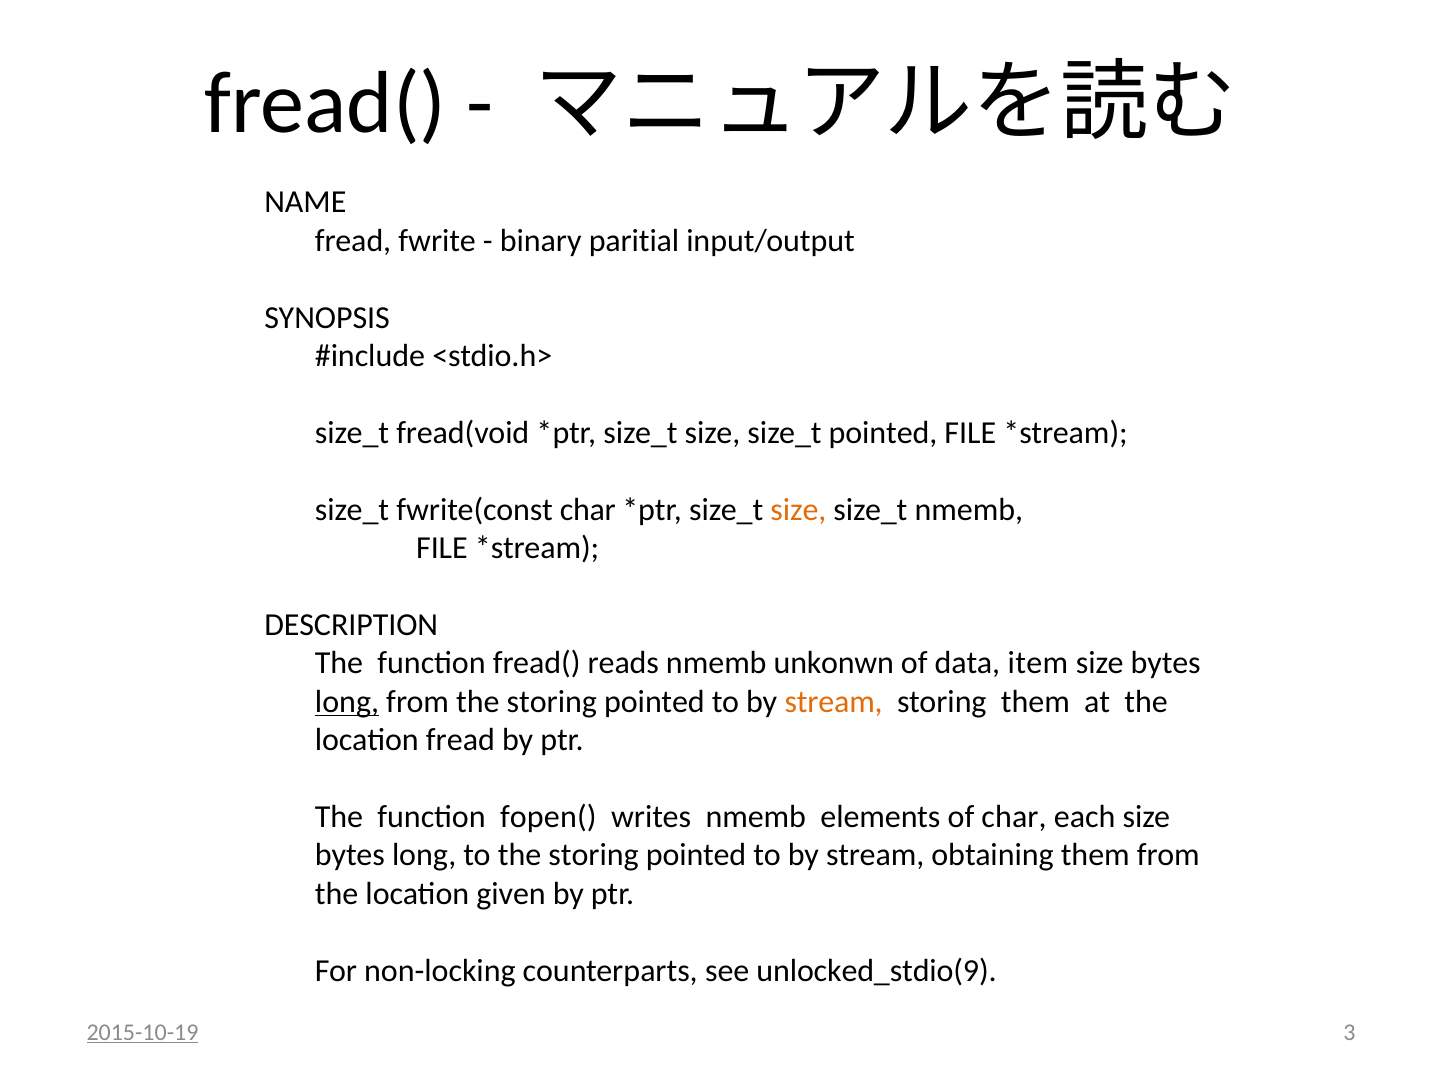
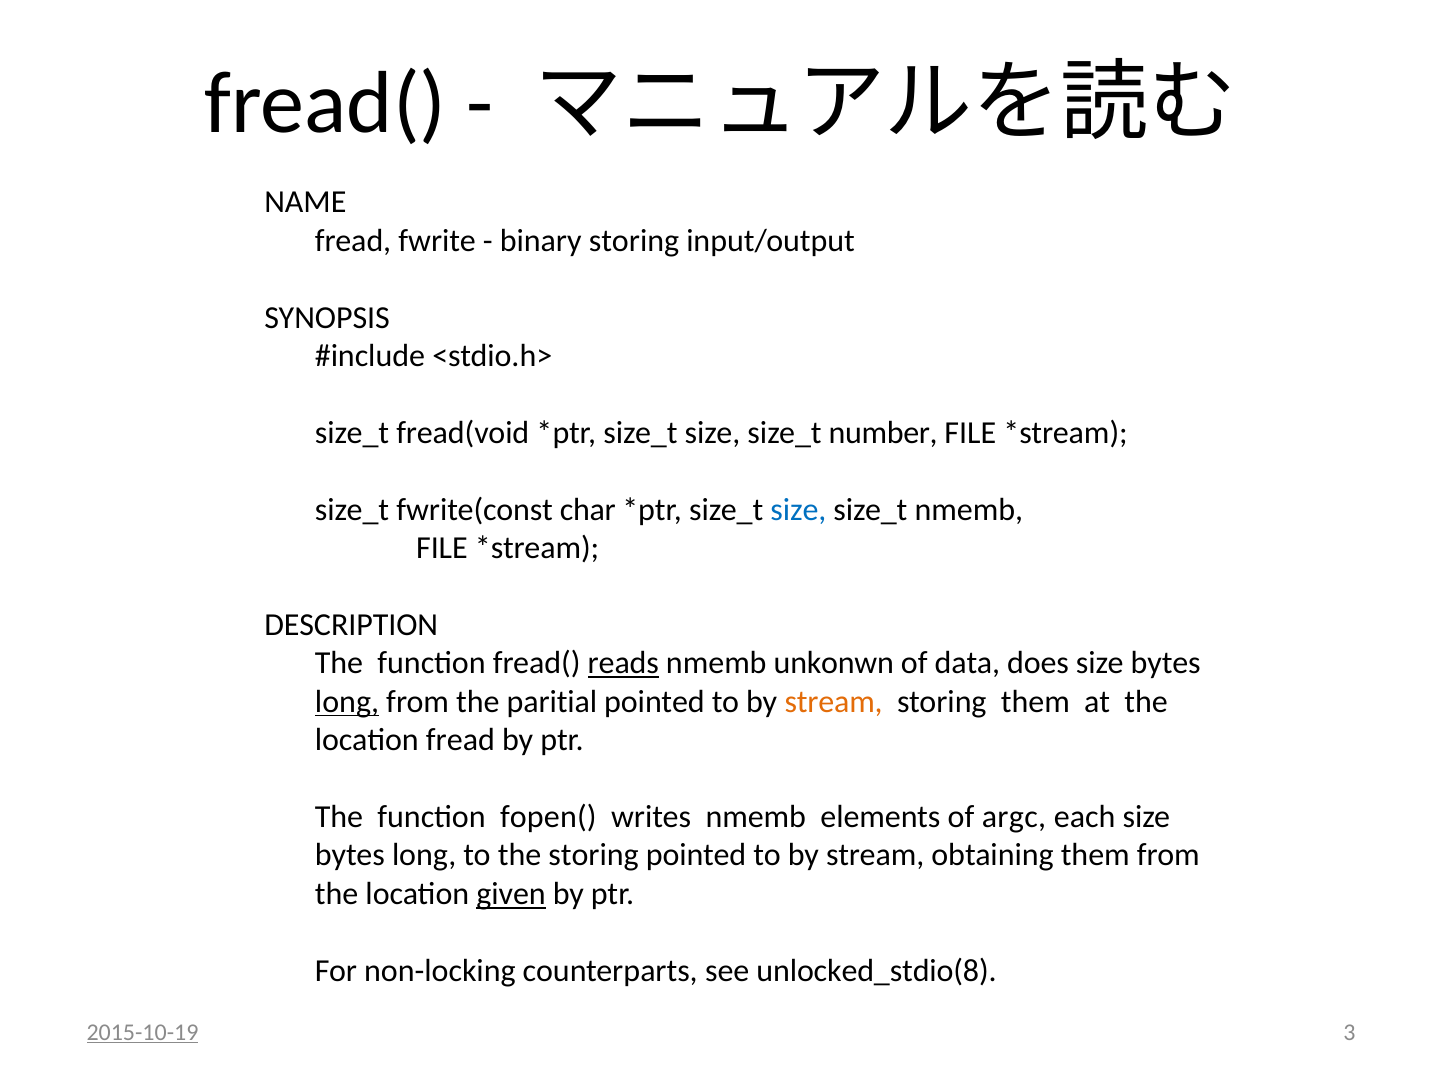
binary paritial: paritial -> storing (634, 241)
size_t pointed: pointed -> number (883, 433)
size colour: orange -> blue (798, 510)
reads underline: none -> present (623, 664)
item: item -> does (1038, 664)
from the storing: storing -> paritial (552, 702)
of char: char -> argc (1014, 817)
given underline: none -> present (511, 894)
unlocked_stdio(9: unlocked_stdio(9 -> unlocked_stdio(8 (877, 971)
